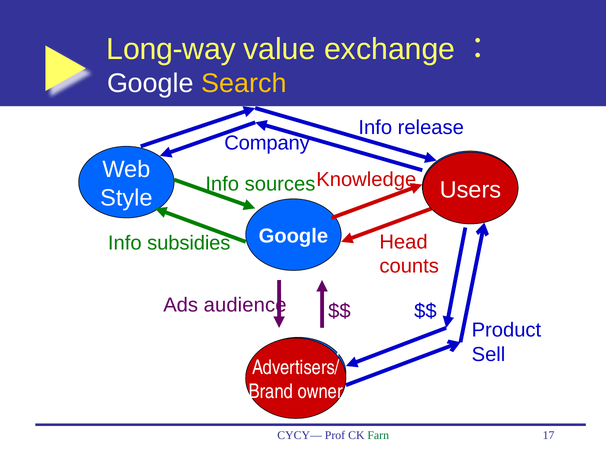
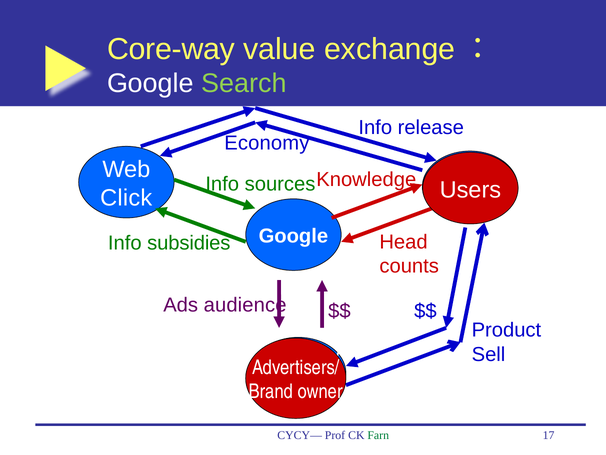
Long-way: Long-way -> Core-way (171, 49)
Search colour: yellow -> light green (244, 83)
Company: Company -> Economy (267, 143)
Style: Style -> Click (126, 198)
